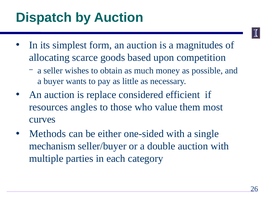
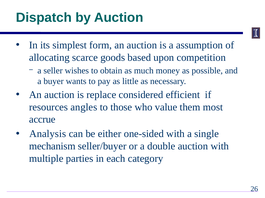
magnitudes: magnitudes -> assumption (200, 45)
curves: curves -> accrue (42, 120)
Methods: Methods -> Analysis (48, 134)
